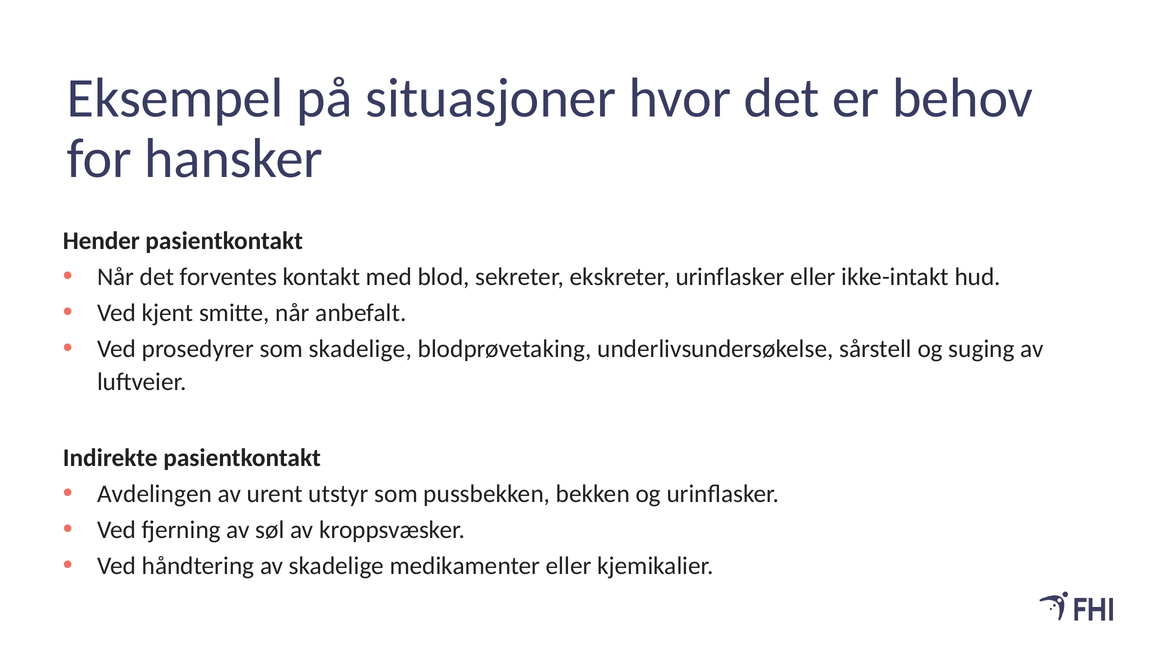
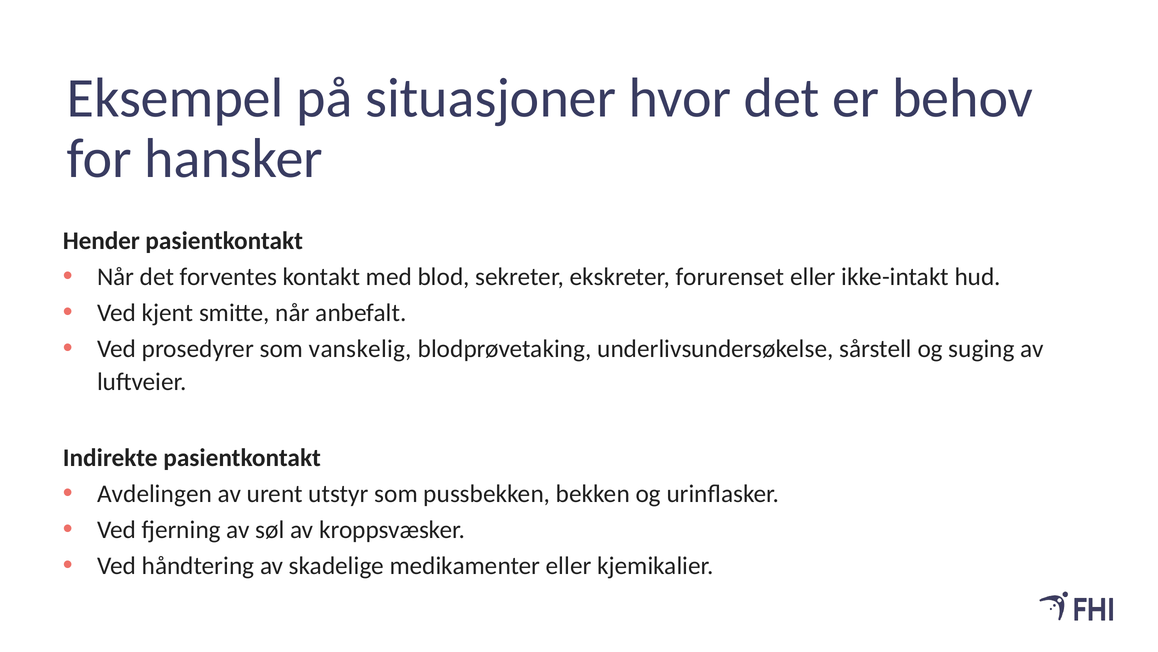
ekskreter urinflasker: urinflasker -> forurenset (730, 277)
som skadelige: skadelige -> vanskelig (360, 349)
